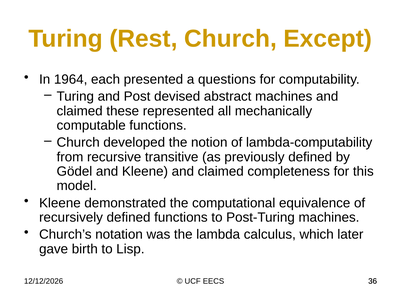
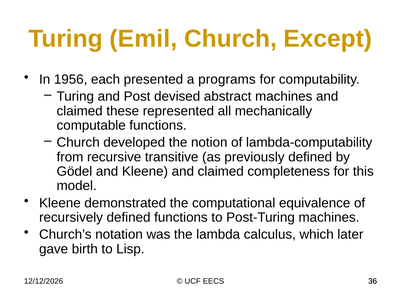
Rest: Rest -> Emil (143, 39)
1964: 1964 -> 1956 (71, 79)
questions: questions -> programs (227, 79)
